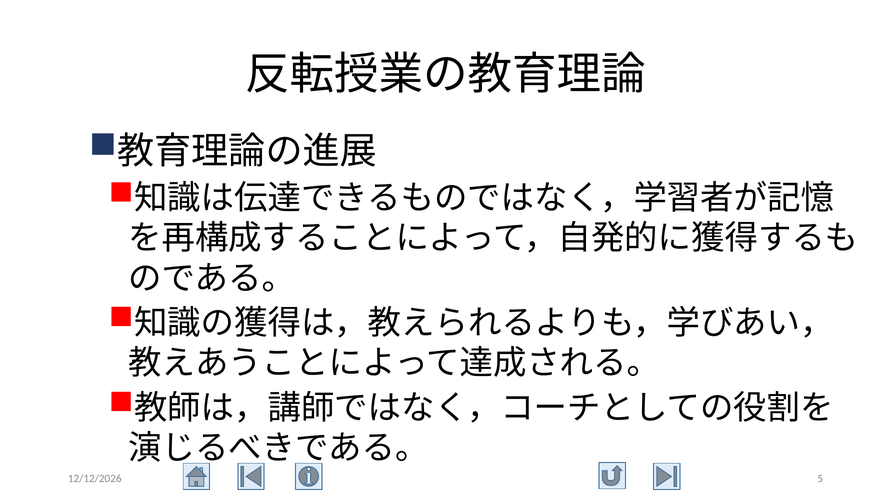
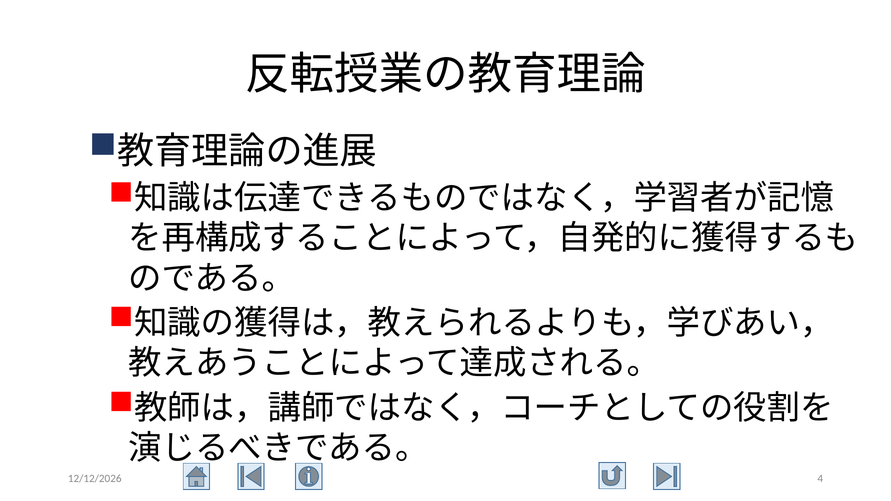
5: 5 -> 4 (820, 479)
